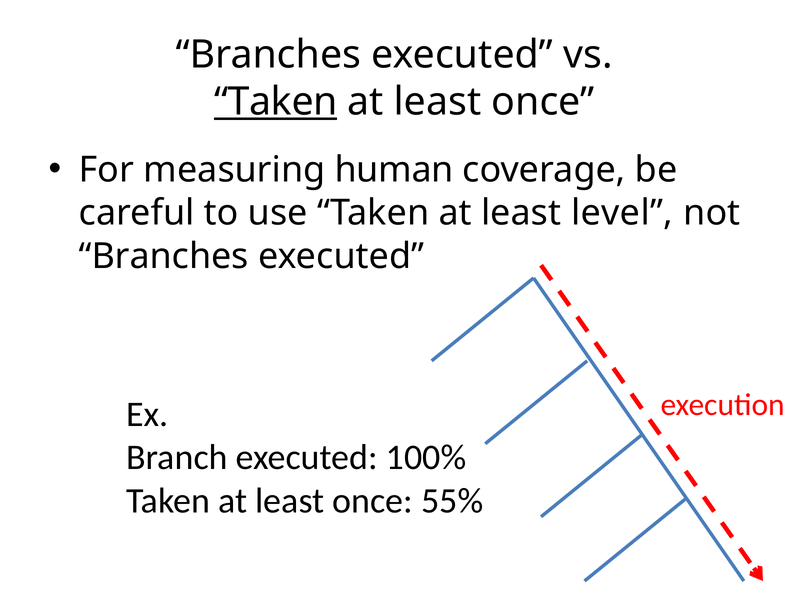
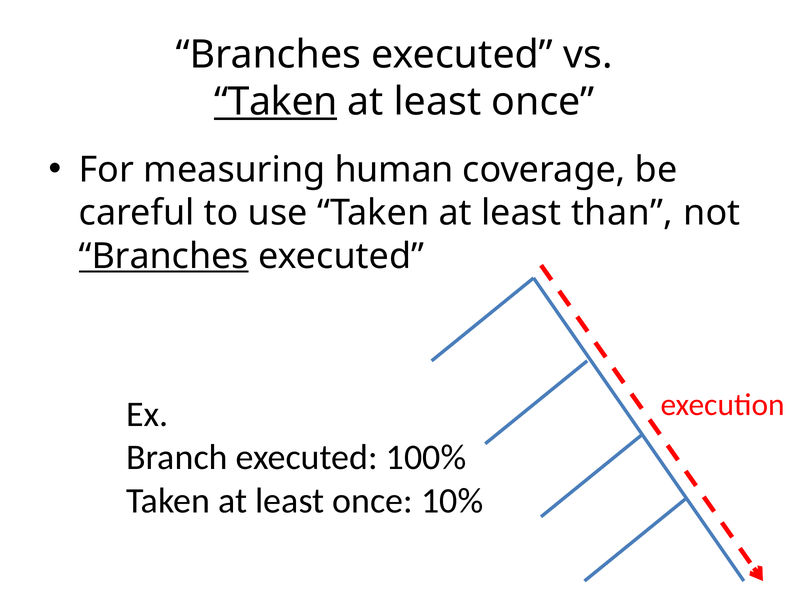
level: level -> than (622, 213)
Branches underline: none -> present (164, 256)
55%: 55% -> 10% (452, 501)
